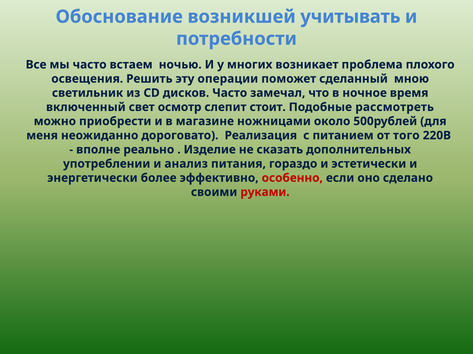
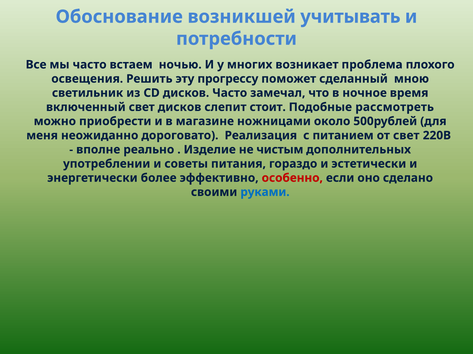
операции: операции -> прогрессу (228, 79)
свет осмотр: осмотр -> дисков (180, 107)
от того: того -> свет (406, 136)
сказать: сказать -> чистым (280, 150)
анализ: анализ -> советы (186, 164)
руками colour: red -> blue (265, 192)
